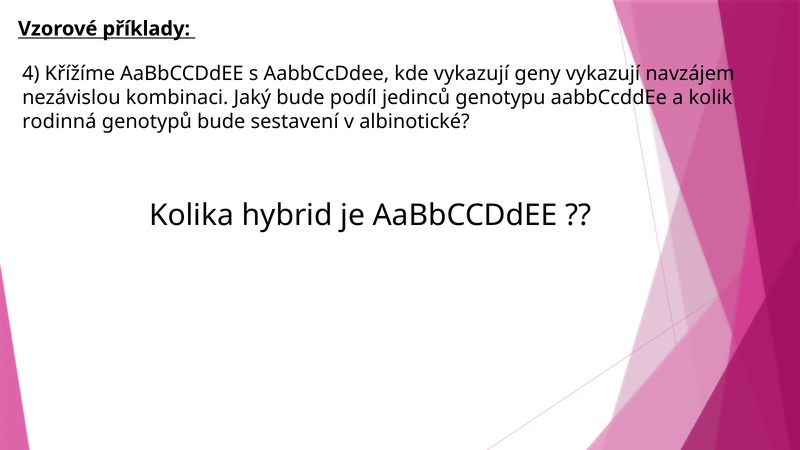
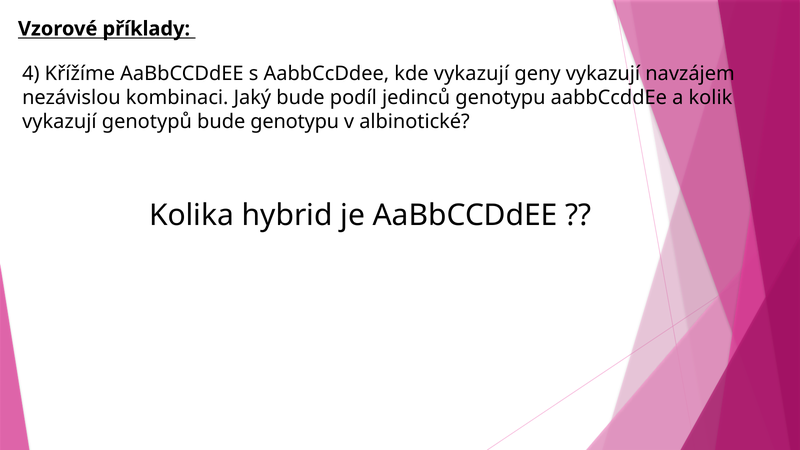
rodinná: rodinná -> vykazují (59, 122)
bude sestavení: sestavení -> genotypu (295, 122)
